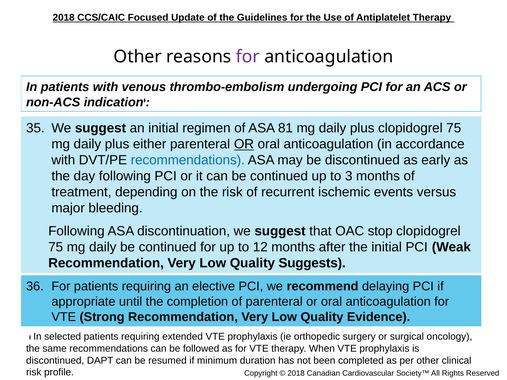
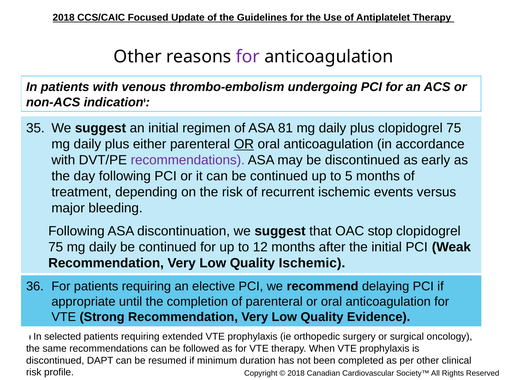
recommendations colour: blue -> purple (188, 160)
3: 3 -> 5 (349, 176)
Quality Suggests: Suggests -> Ischemic (312, 263)
